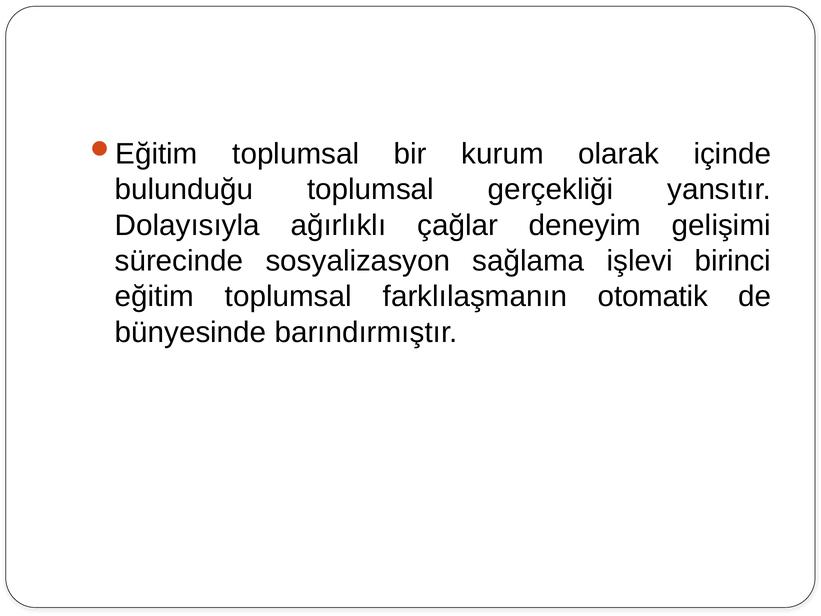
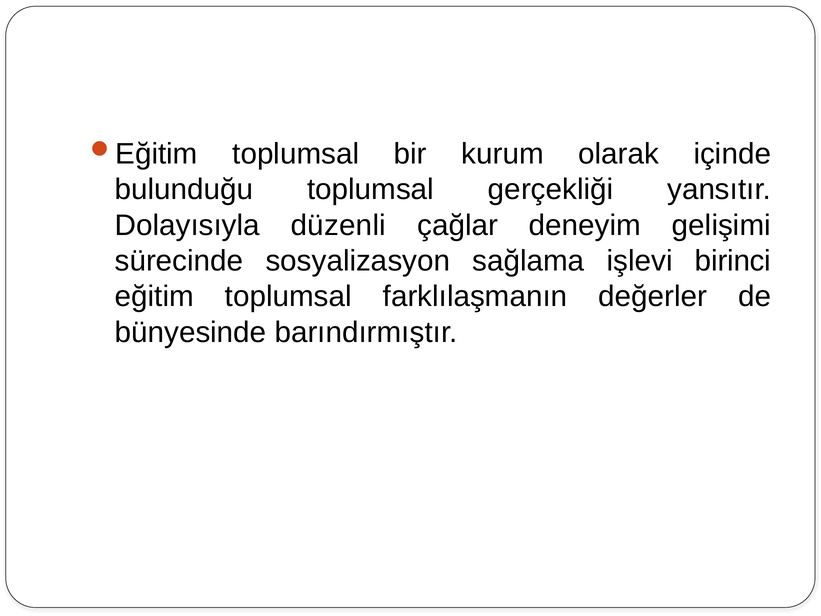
ağırlıklı: ağırlıklı -> düzenli (338, 225)
otomatik: otomatik -> değerler (653, 297)
